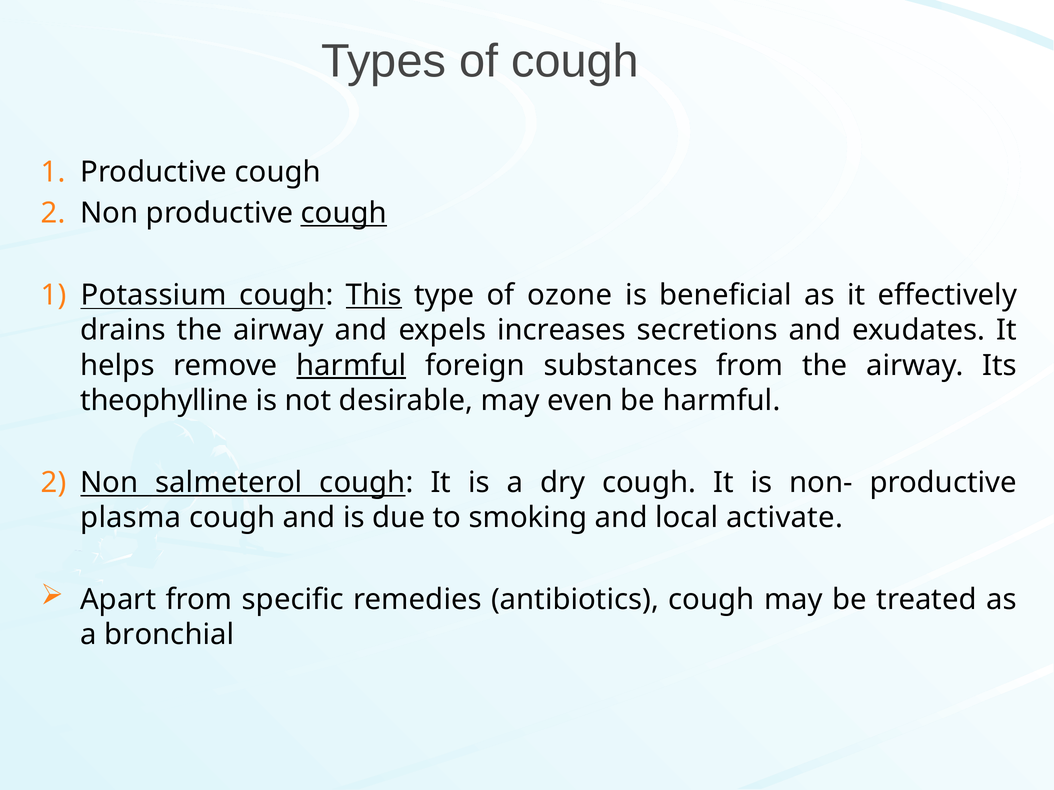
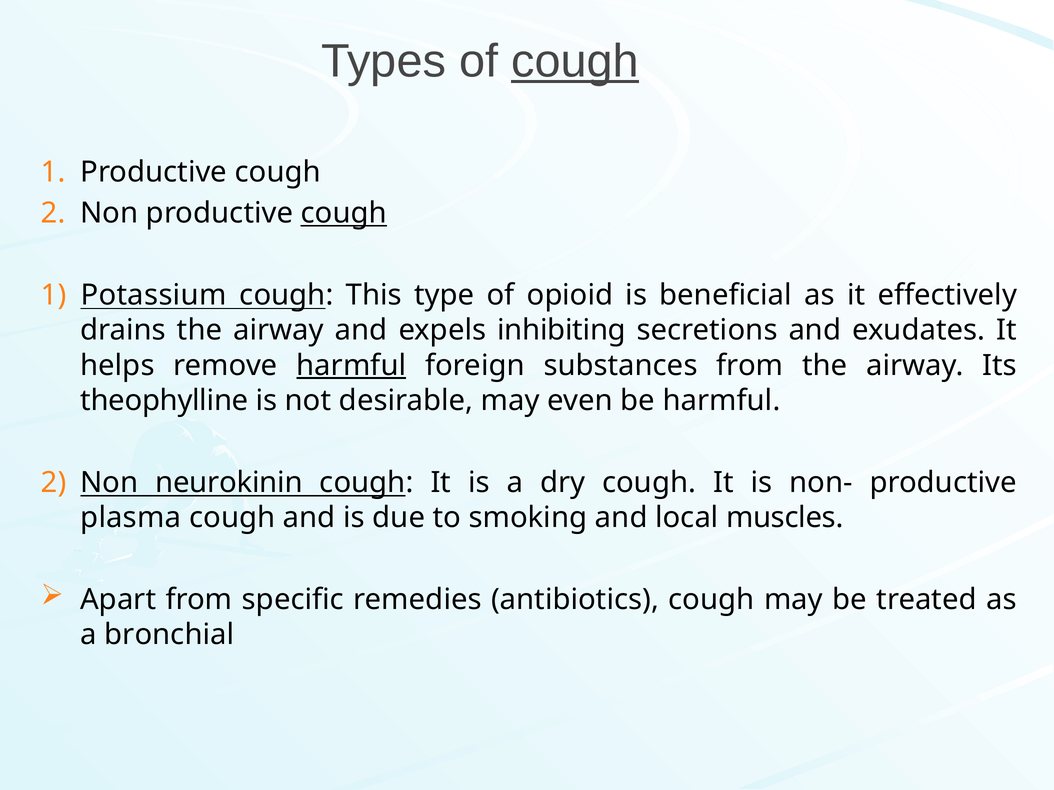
cough underline: none -> present (575, 62)
This underline: present -> none (374, 295)
ozone: ozone -> opioid (570, 295)
increases: increases -> inhibiting (561, 331)
salmeterol: salmeterol -> neurokinin (229, 483)
activate: activate -> muscles (785, 518)
